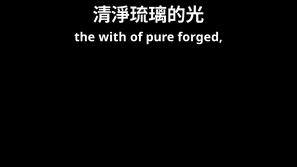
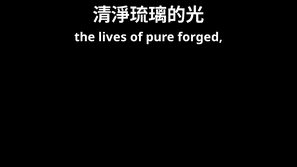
with: with -> lives (113, 37)
